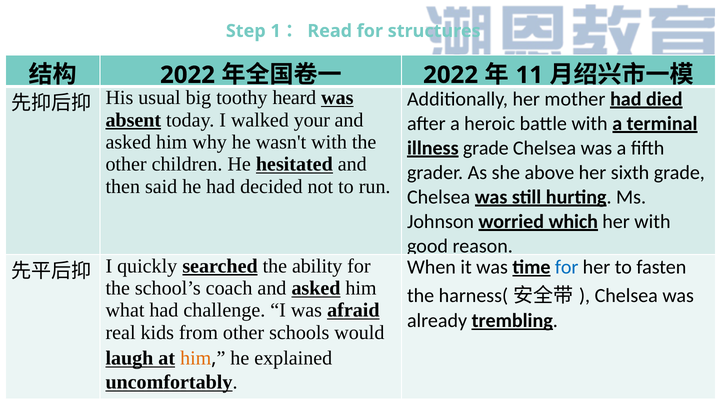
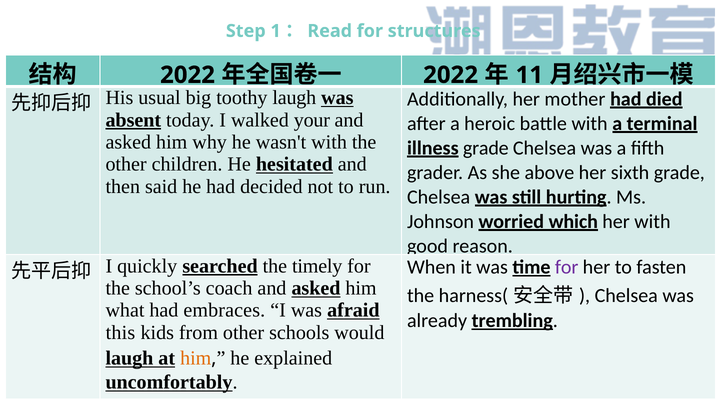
toothy heard: heard -> laugh (294, 98)
for colour: blue -> purple (567, 267)
ability: ability -> timely (317, 266)
challenge: challenge -> embraces (224, 311)
real: real -> this (120, 333)
